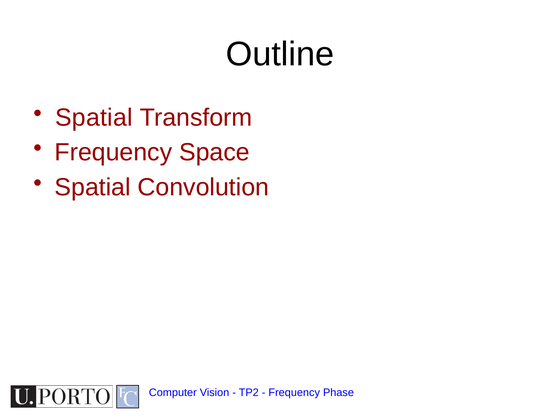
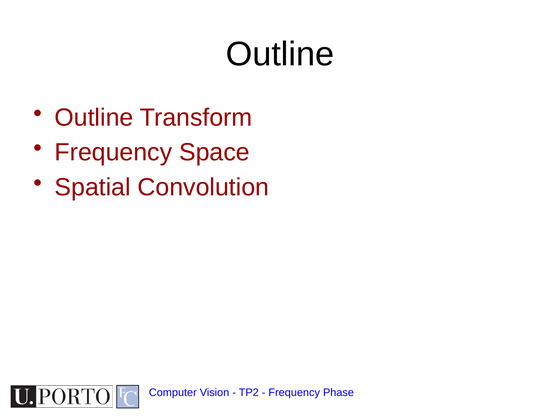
Spatial: Spatial -> Outline (94, 117)
